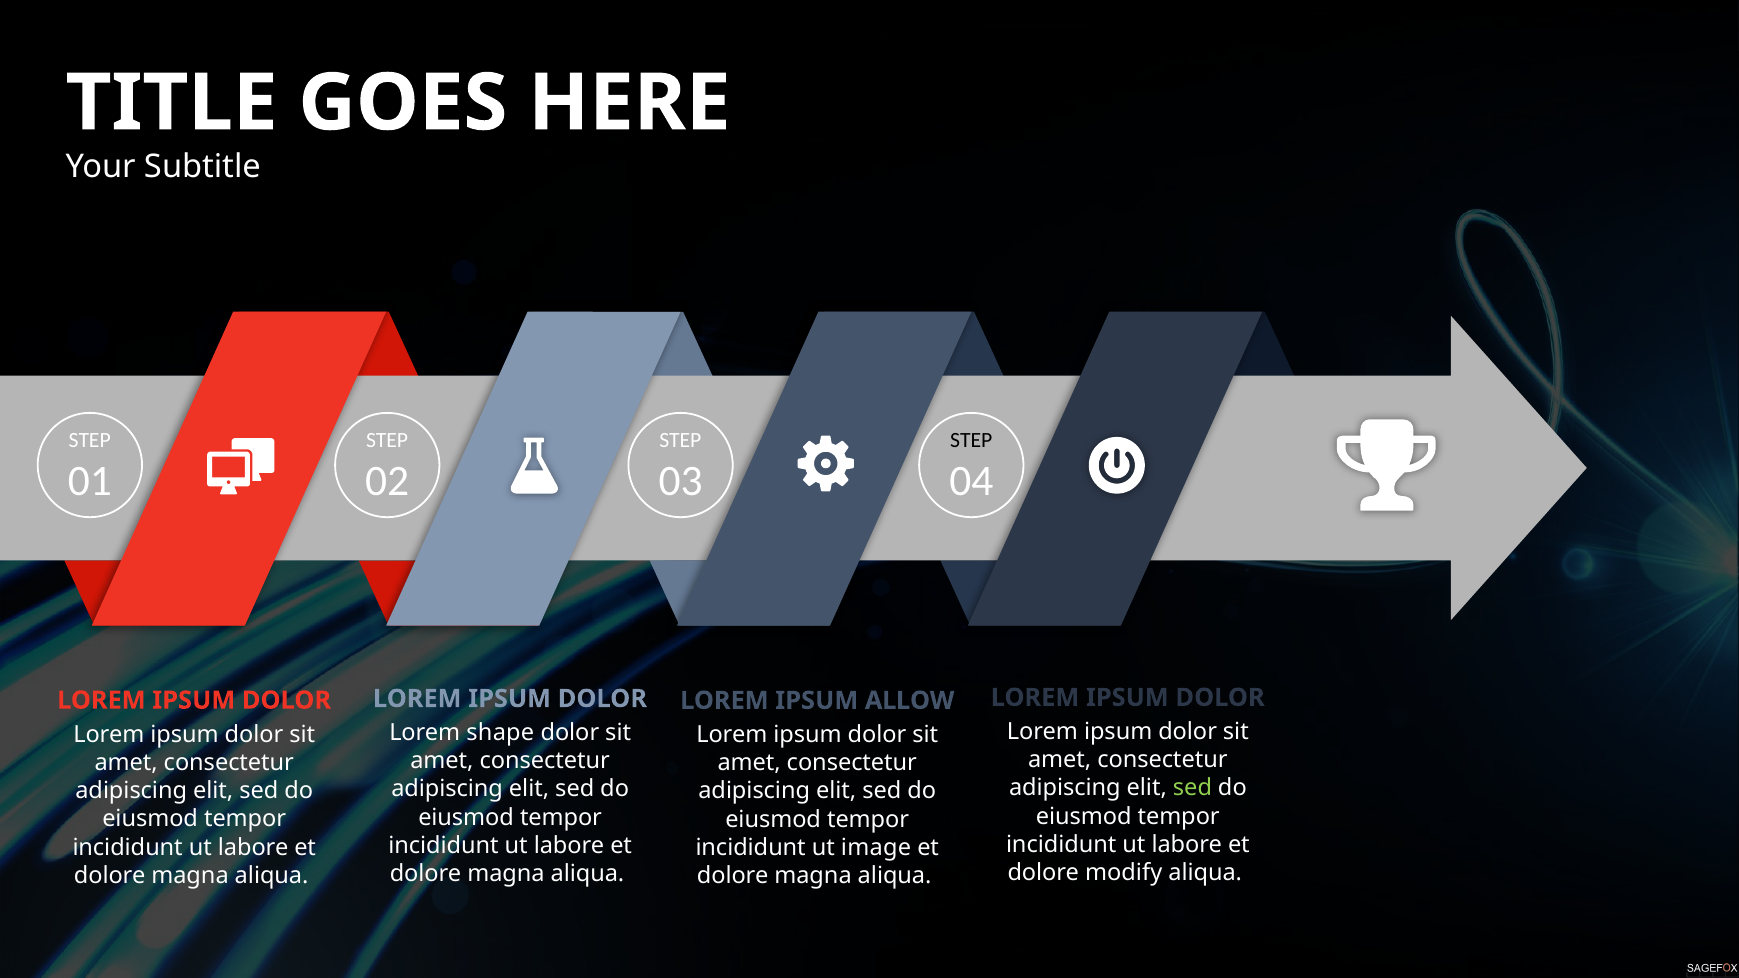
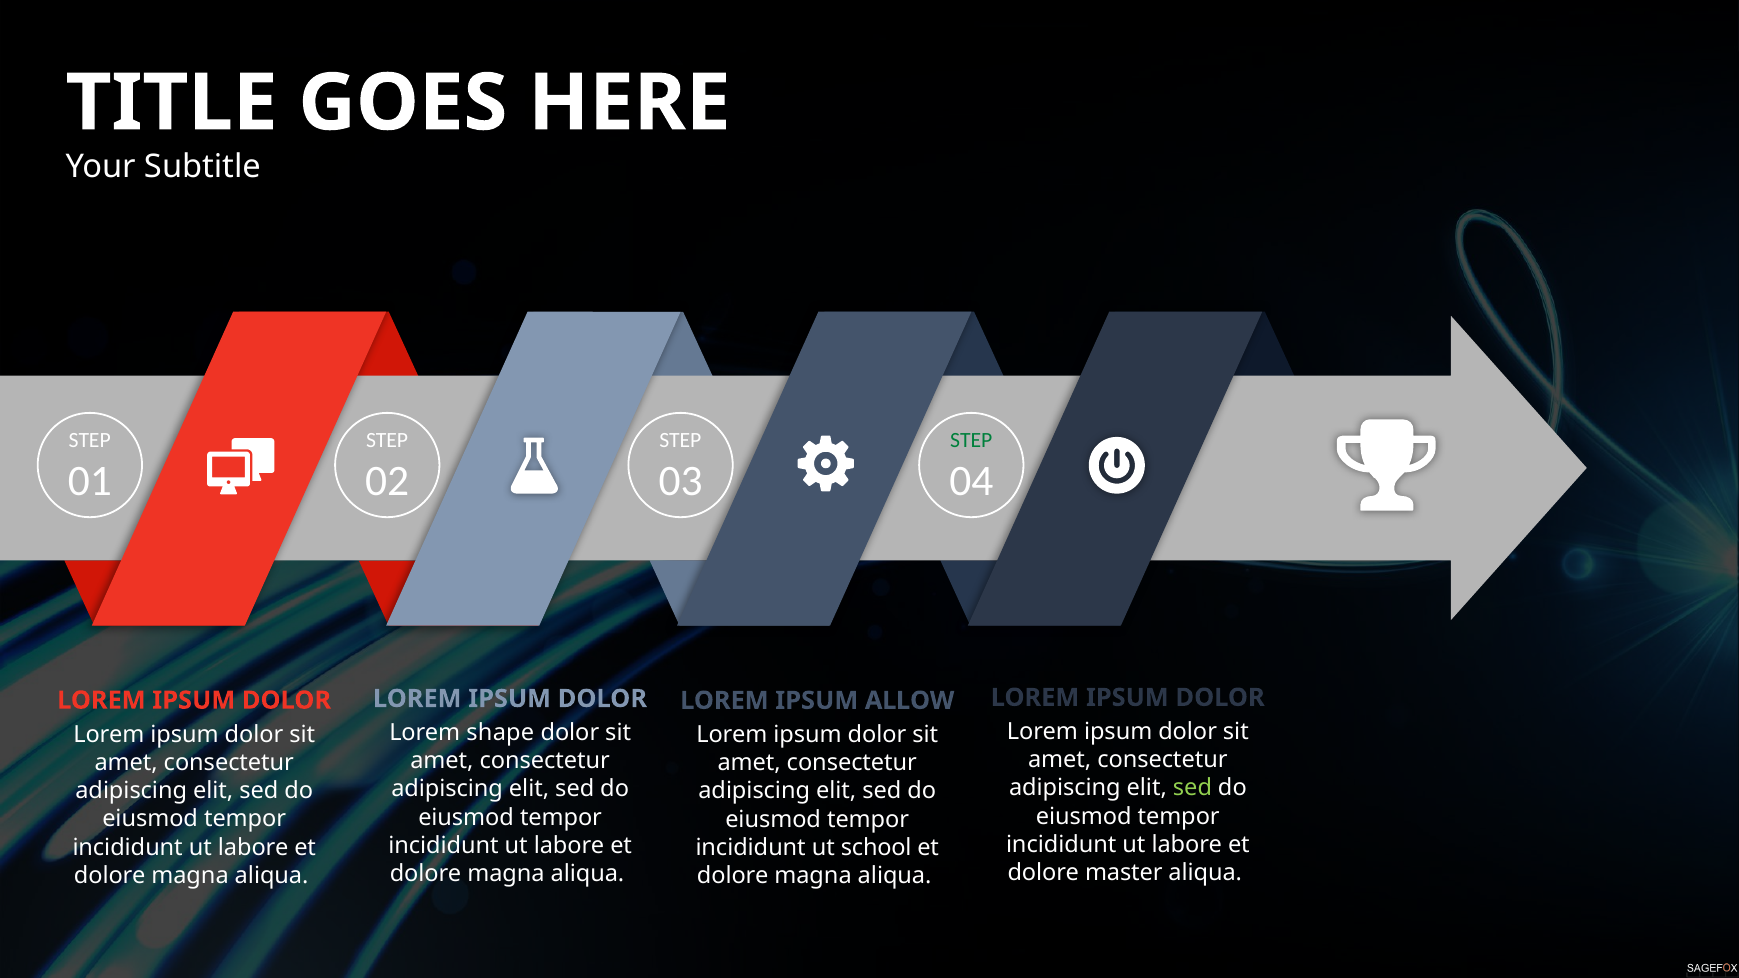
STEP colour: black -> green (971, 440)
image: image -> school (876, 848)
modify: modify -> master (1124, 873)
